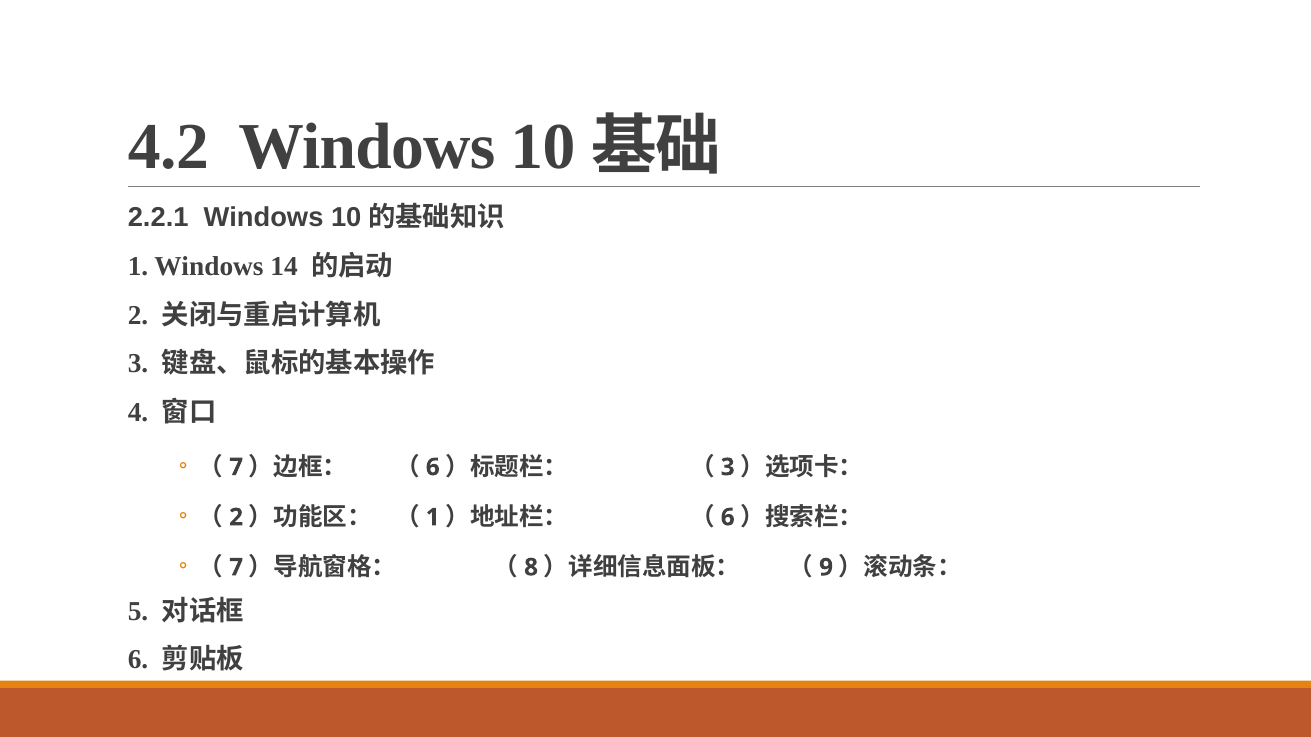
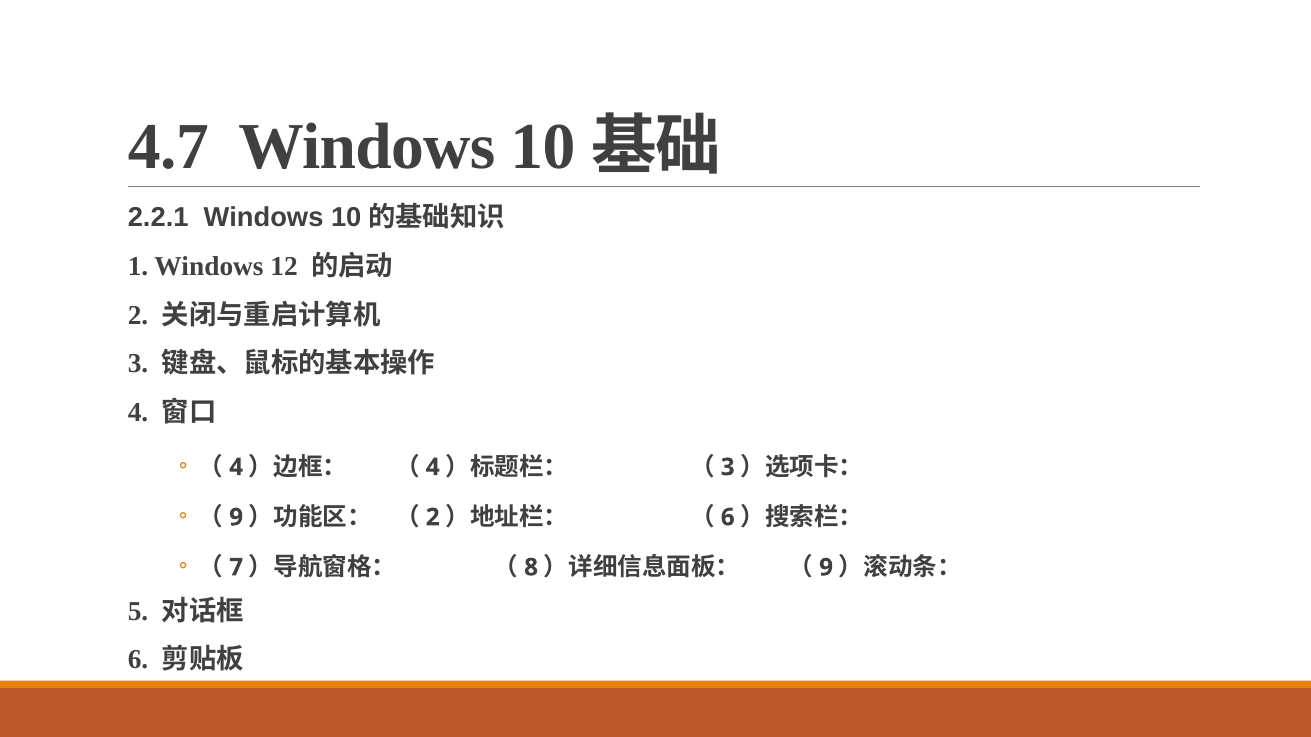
4.2: 4.2 -> 4.7 (168, 147)
14: 14 -> 12 (284, 267)
7: 7 -> 4 (236, 467)
6: 6 -> 4 (433, 467)
2: 2 -> 9 (236, 518)
1: 1 -> 2 (433, 518)
